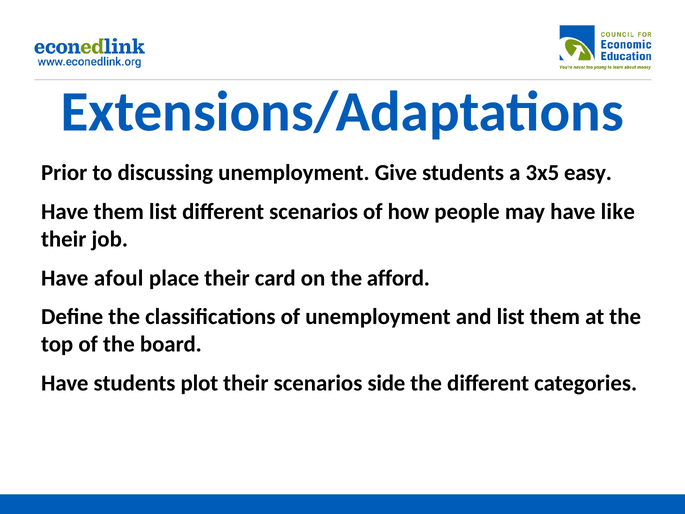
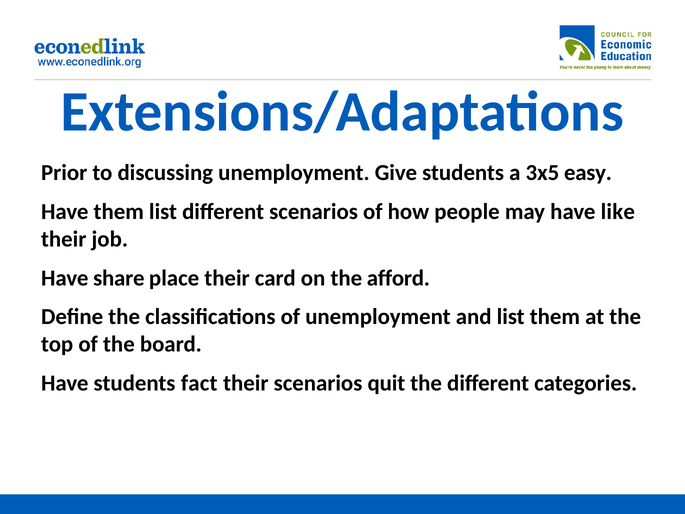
afoul: afoul -> share (119, 278)
plot: plot -> fact (199, 383)
side: side -> quit (386, 383)
